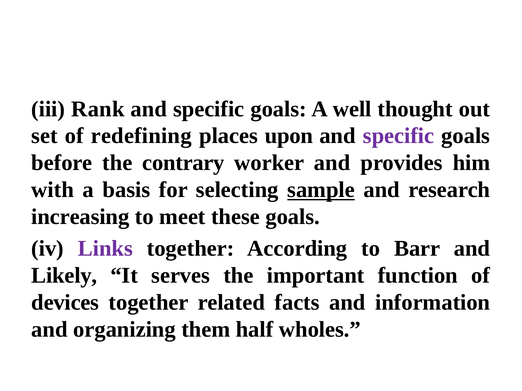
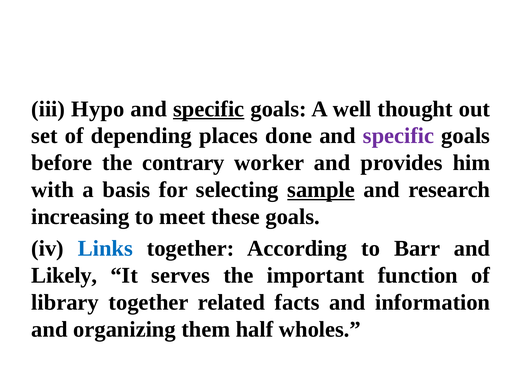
Rank: Rank -> Hypo (98, 109)
specific underline: none -> present (209, 109)
redefining: redefining -> depending (141, 136)
upon: upon -> done (289, 136)
Links colour: purple -> blue (105, 249)
devices: devices -> library (65, 303)
